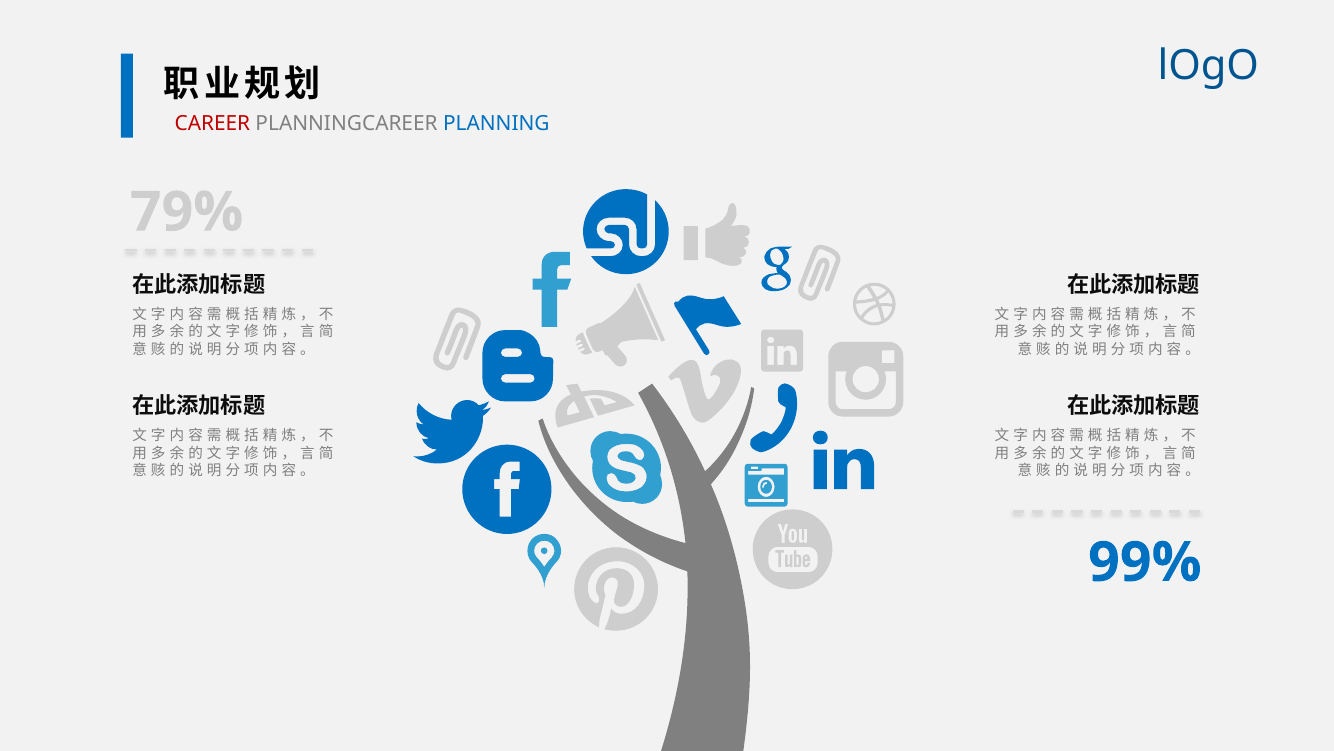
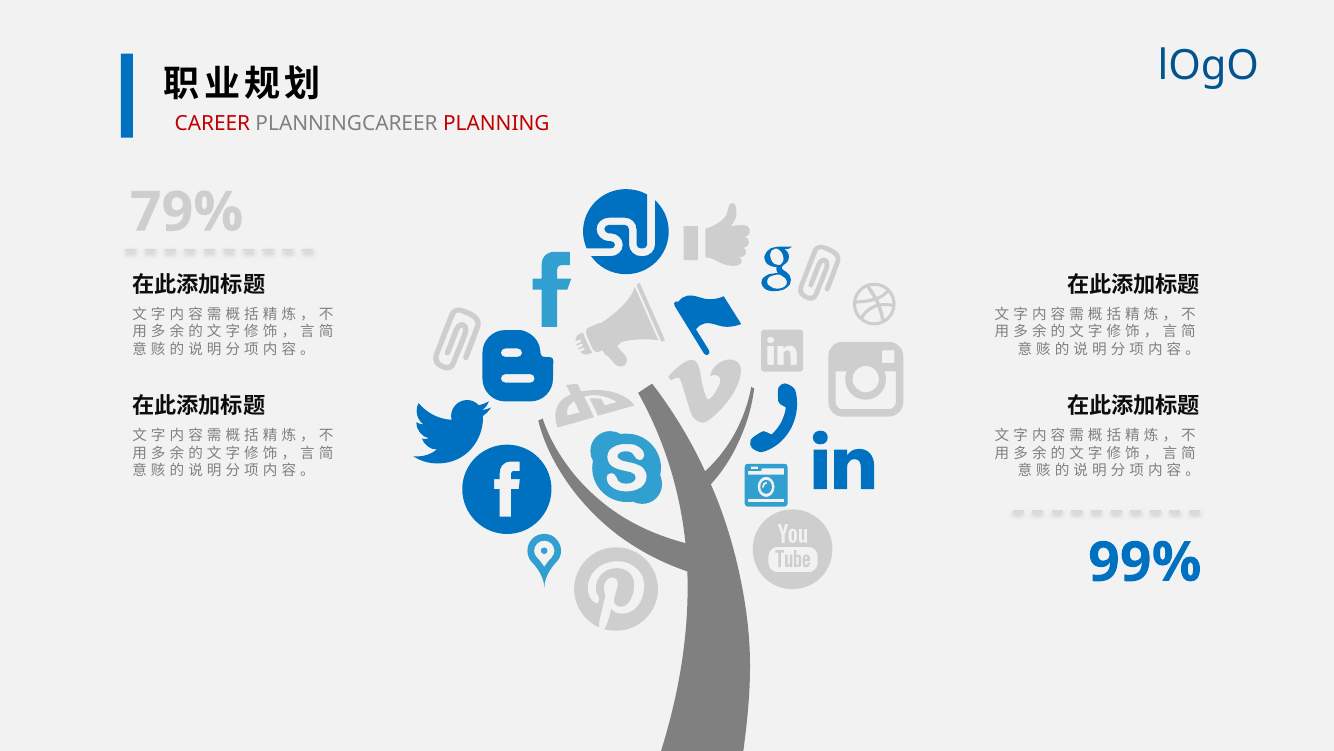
PLANNING colour: blue -> red (496, 124)
